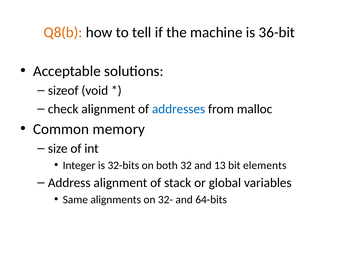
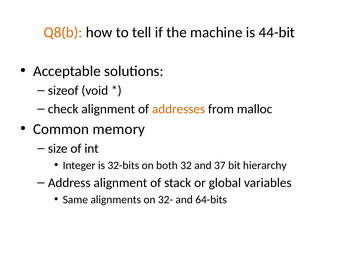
36-bit: 36-bit -> 44-bit (277, 32)
addresses colour: blue -> orange (179, 109)
13: 13 -> 37 (220, 165)
elements: elements -> hierarchy (265, 165)
